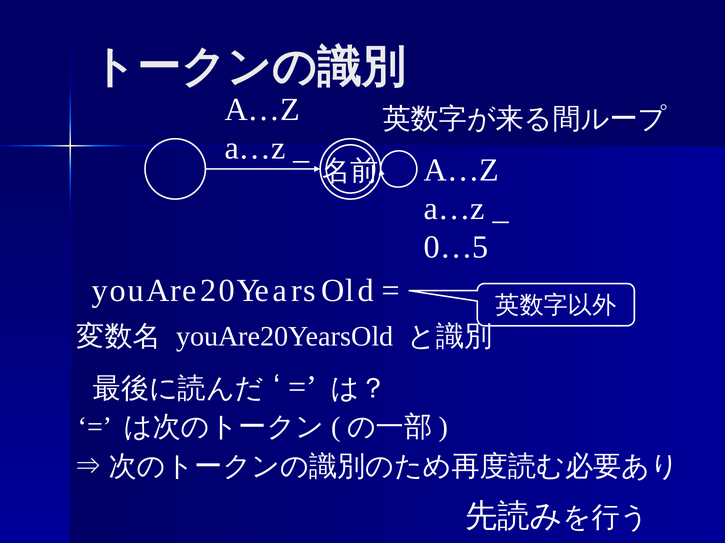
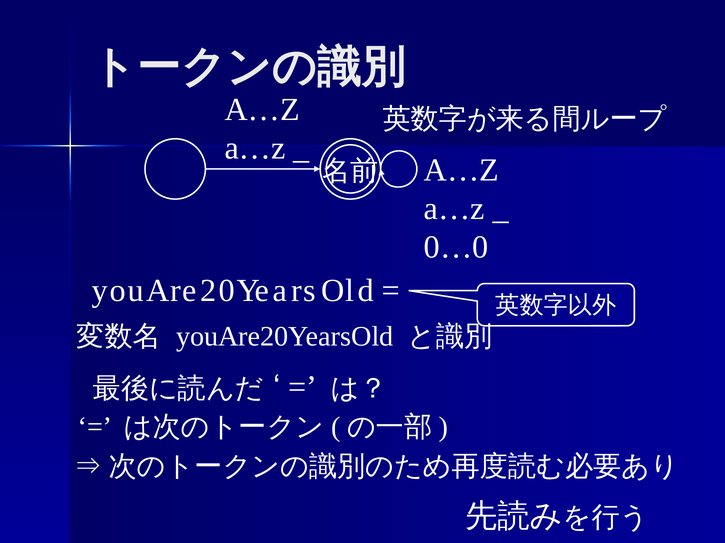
0…5: 0…5 -> 0…0 (456, 248)
